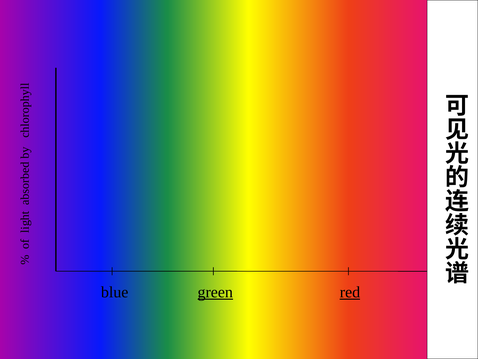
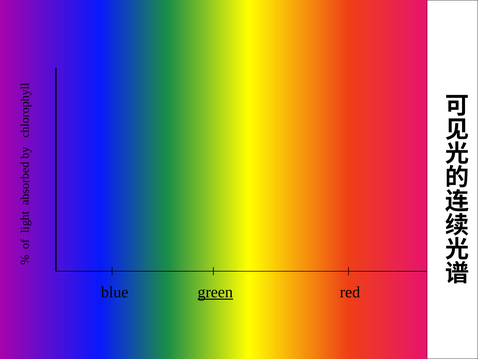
red underline: present -> none (350, 292)
